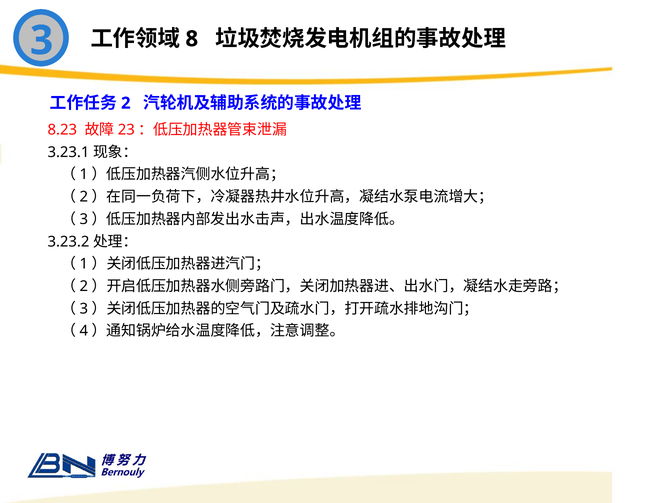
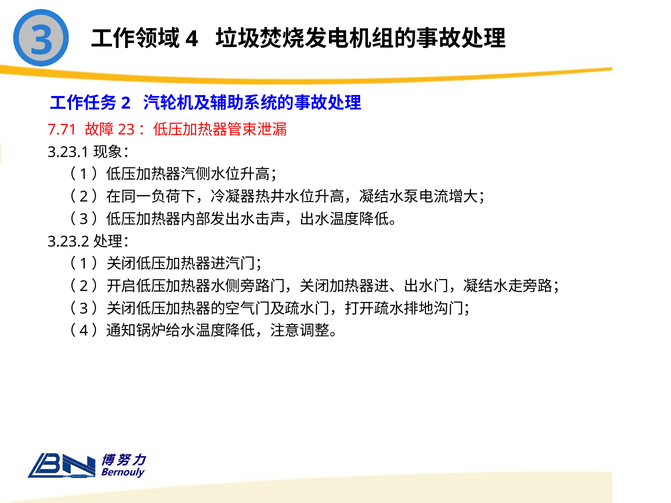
8: 8 -> 4 (192, 39)
8.23: 8.23 -> 7.71 (62, 130)
